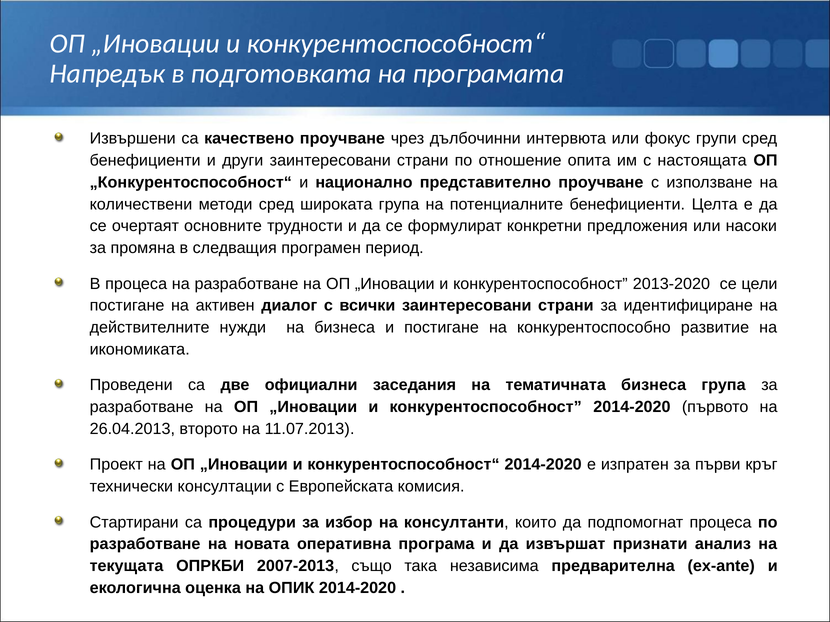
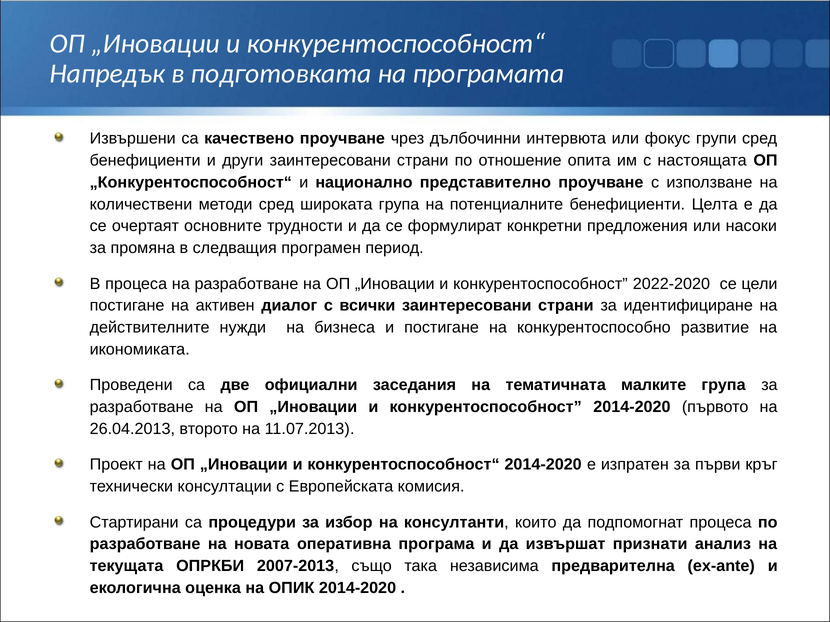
2013-2020: 2013-2020 -> 2022-2020 (671, 284)
тематичната бизнеса: бизнеса -> малките (654, 385)
